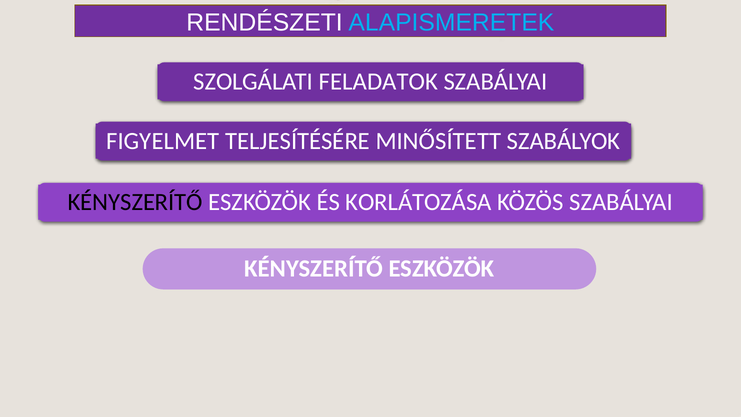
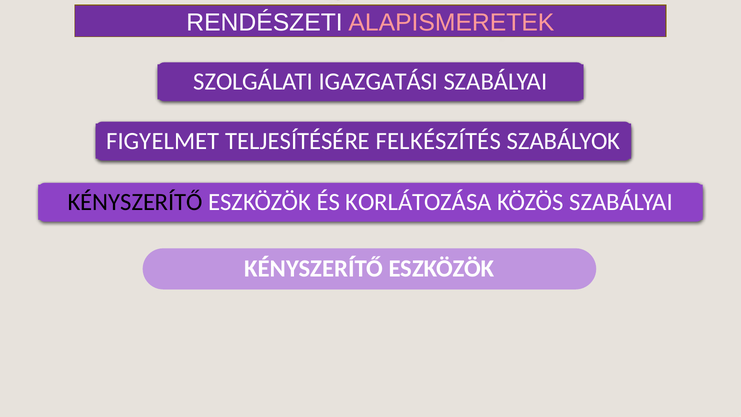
ALAPISMERETEK colour: light blue -> pink (451, 23)
FELADATOK: FELADATOK -> IGAZGATÁSI (378, 82)
MINŐSÍTETT: MINŐSÍTETT -> FELKÉSZÍTÉS (438, 141)
